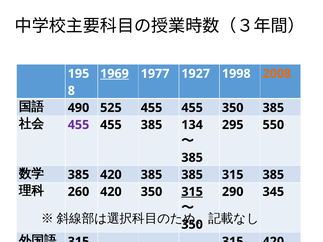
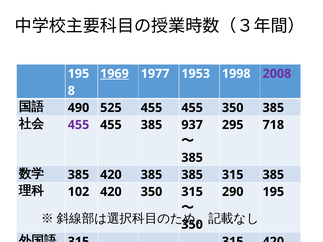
1927: 1927 -> 1953 (196, 74)
2008 colour: orange -> purple (277, 74)
134: 134 -> 937 (192, 125)
550: 550 -> 718 (273, 125)
260: 260 -> 102 (78, 192)
315 underline: present -> none (192, 192)
290 345: 345 -> 195 (273, 192)
